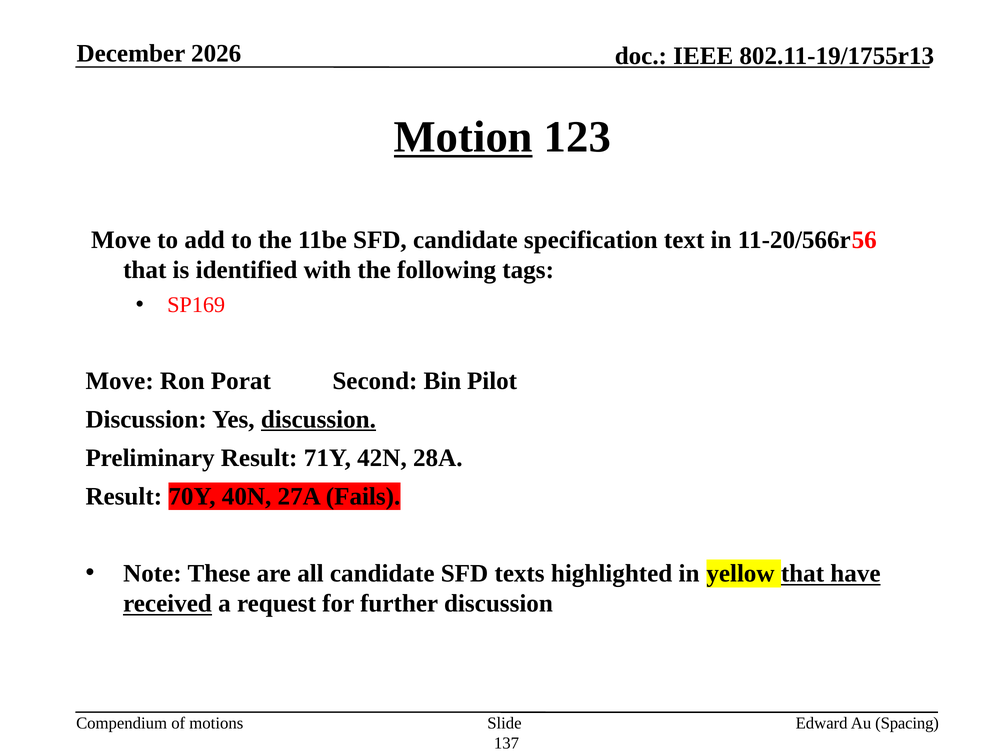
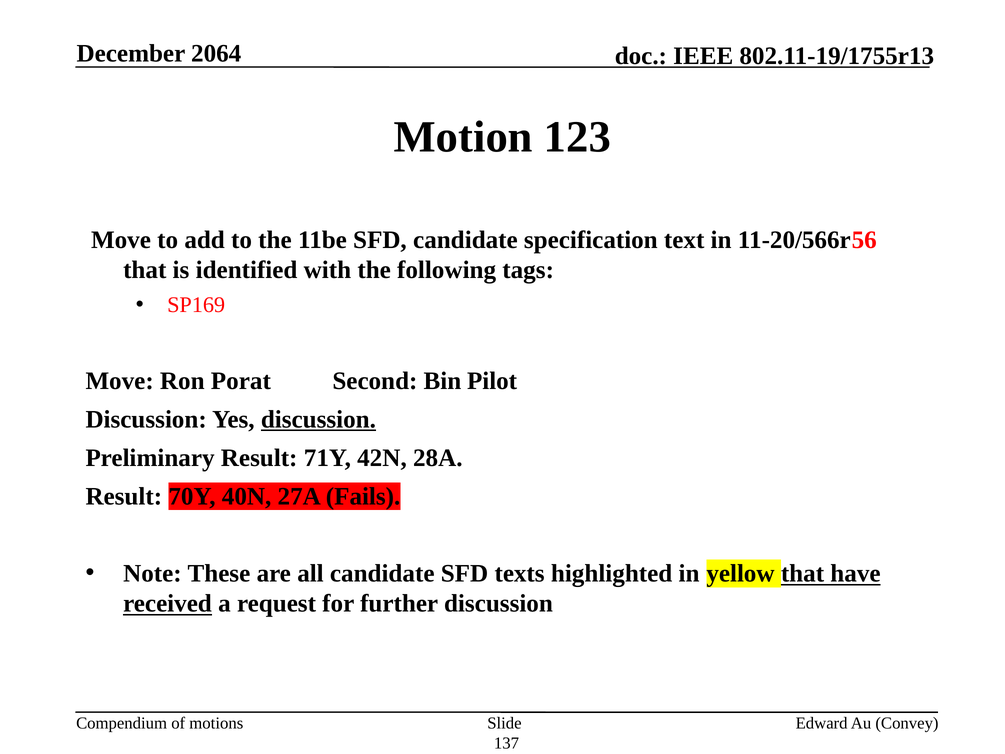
2026: 2026 -> 2064 (216, 53)
Motion underline: present -> none (463, 137)
Spacing: Spacing -> Convey (907, 723)
